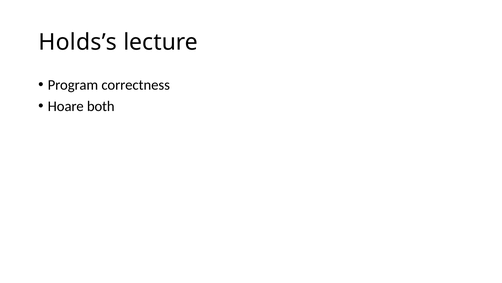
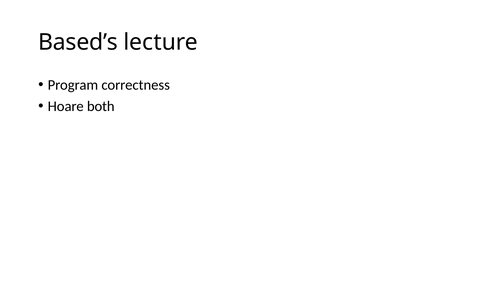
Holds’s: Holds’s -> Based’s (78, 42)
